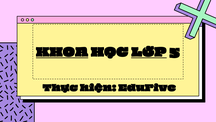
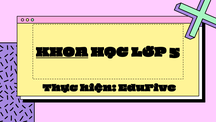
LỚP underline: present -> none (149, 52)
